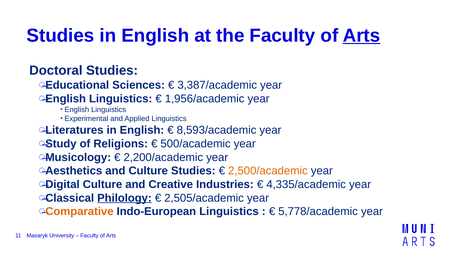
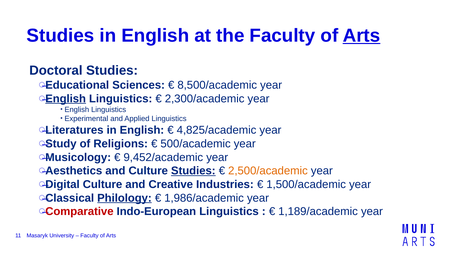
3,387/academic: 3,387/academic -> 8,500/academic (217, 85)
English underline: none -> present (66, 98)
1,956/academic: 1,956/academic -> 2,300/academic (205, 98)
8,593/academic: 8,593/academic -> 4,825/academic (217, 130)
2,200/academic: 2,200/academic -> 9,452/academic (163, 157)
Studies underline: none -> present (193, 171)
4,335/academic: 4,335/academic -> 1,500/academic (306, 184)
2,505/academic: 2,505/academic -> 1,986/academic (204, 198)
Comparative colour: orange -> red (79, 211)
5,778/academic: 5,778/academic -> 1,189/academic (318, 211)
